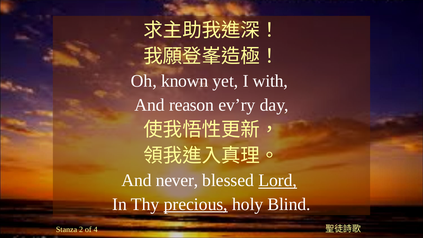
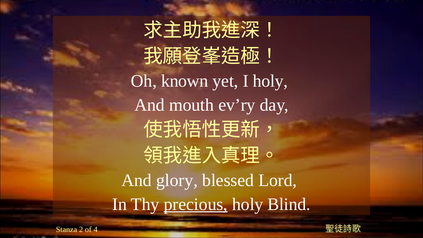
I with: with -> holy (270, 81)
reason: reason -> mouth (191, 105)
never: never -> glory (177, 180)
Lord underline: present -> none (278, 180)
